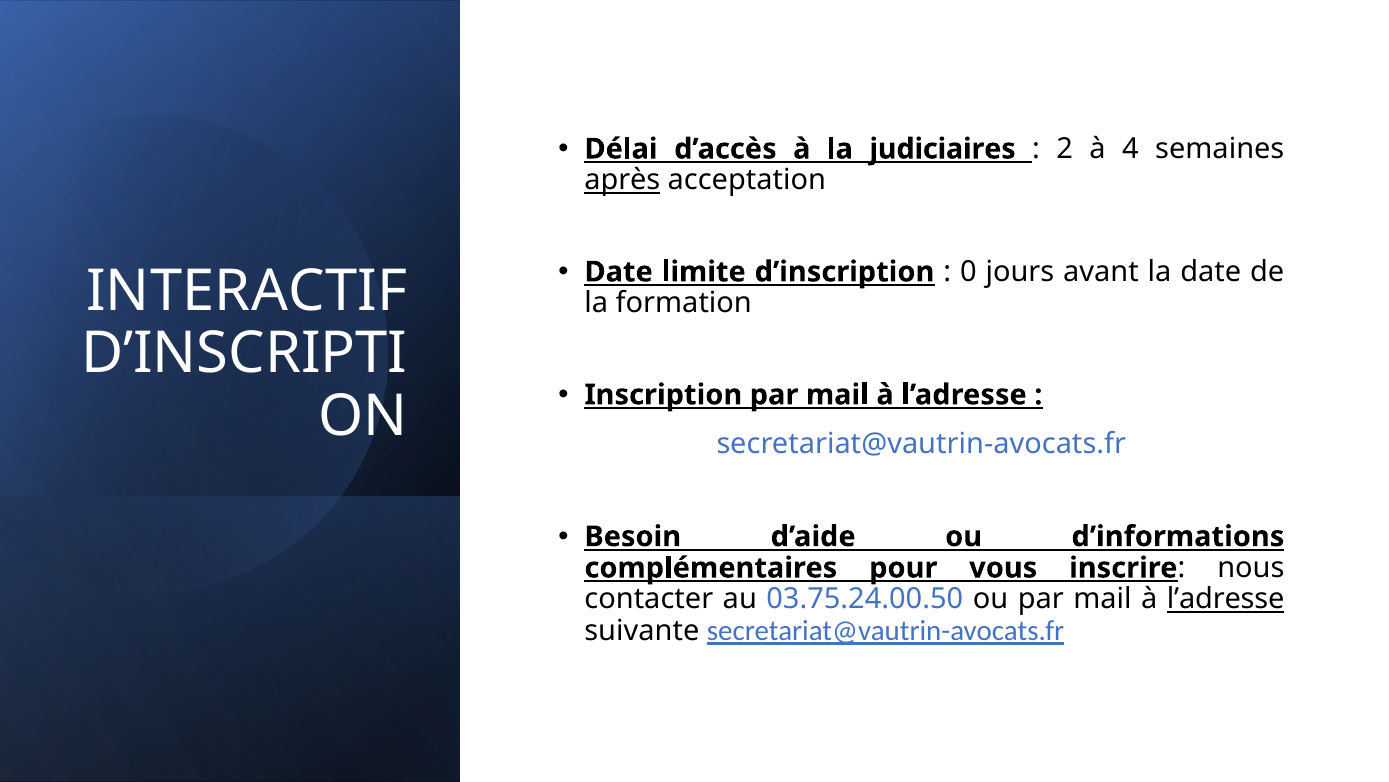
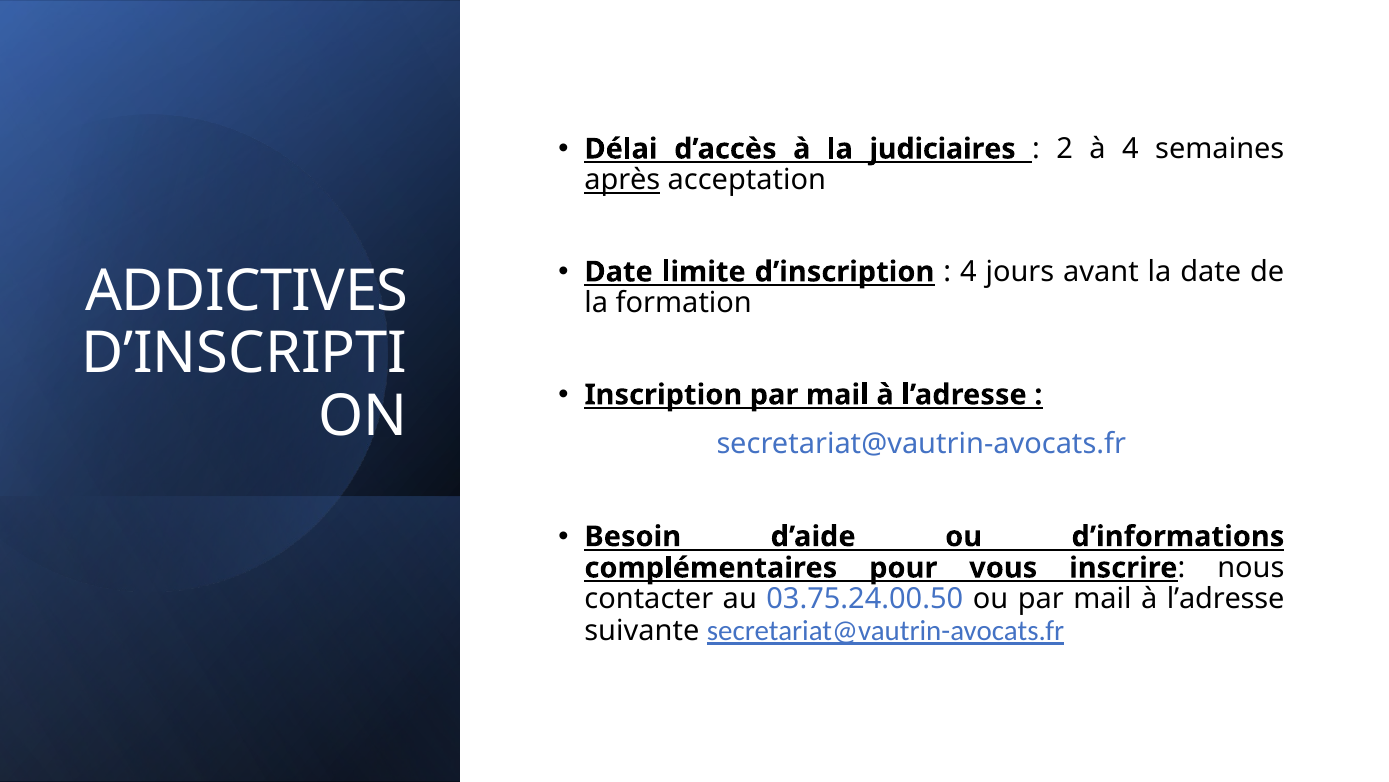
0: 0 -> 4 (968, 272)
INTERACTIF: INTERACTIF -> ADDICTIVES (247, 291)
l’adresse underline: present -> none (1226, 599)
